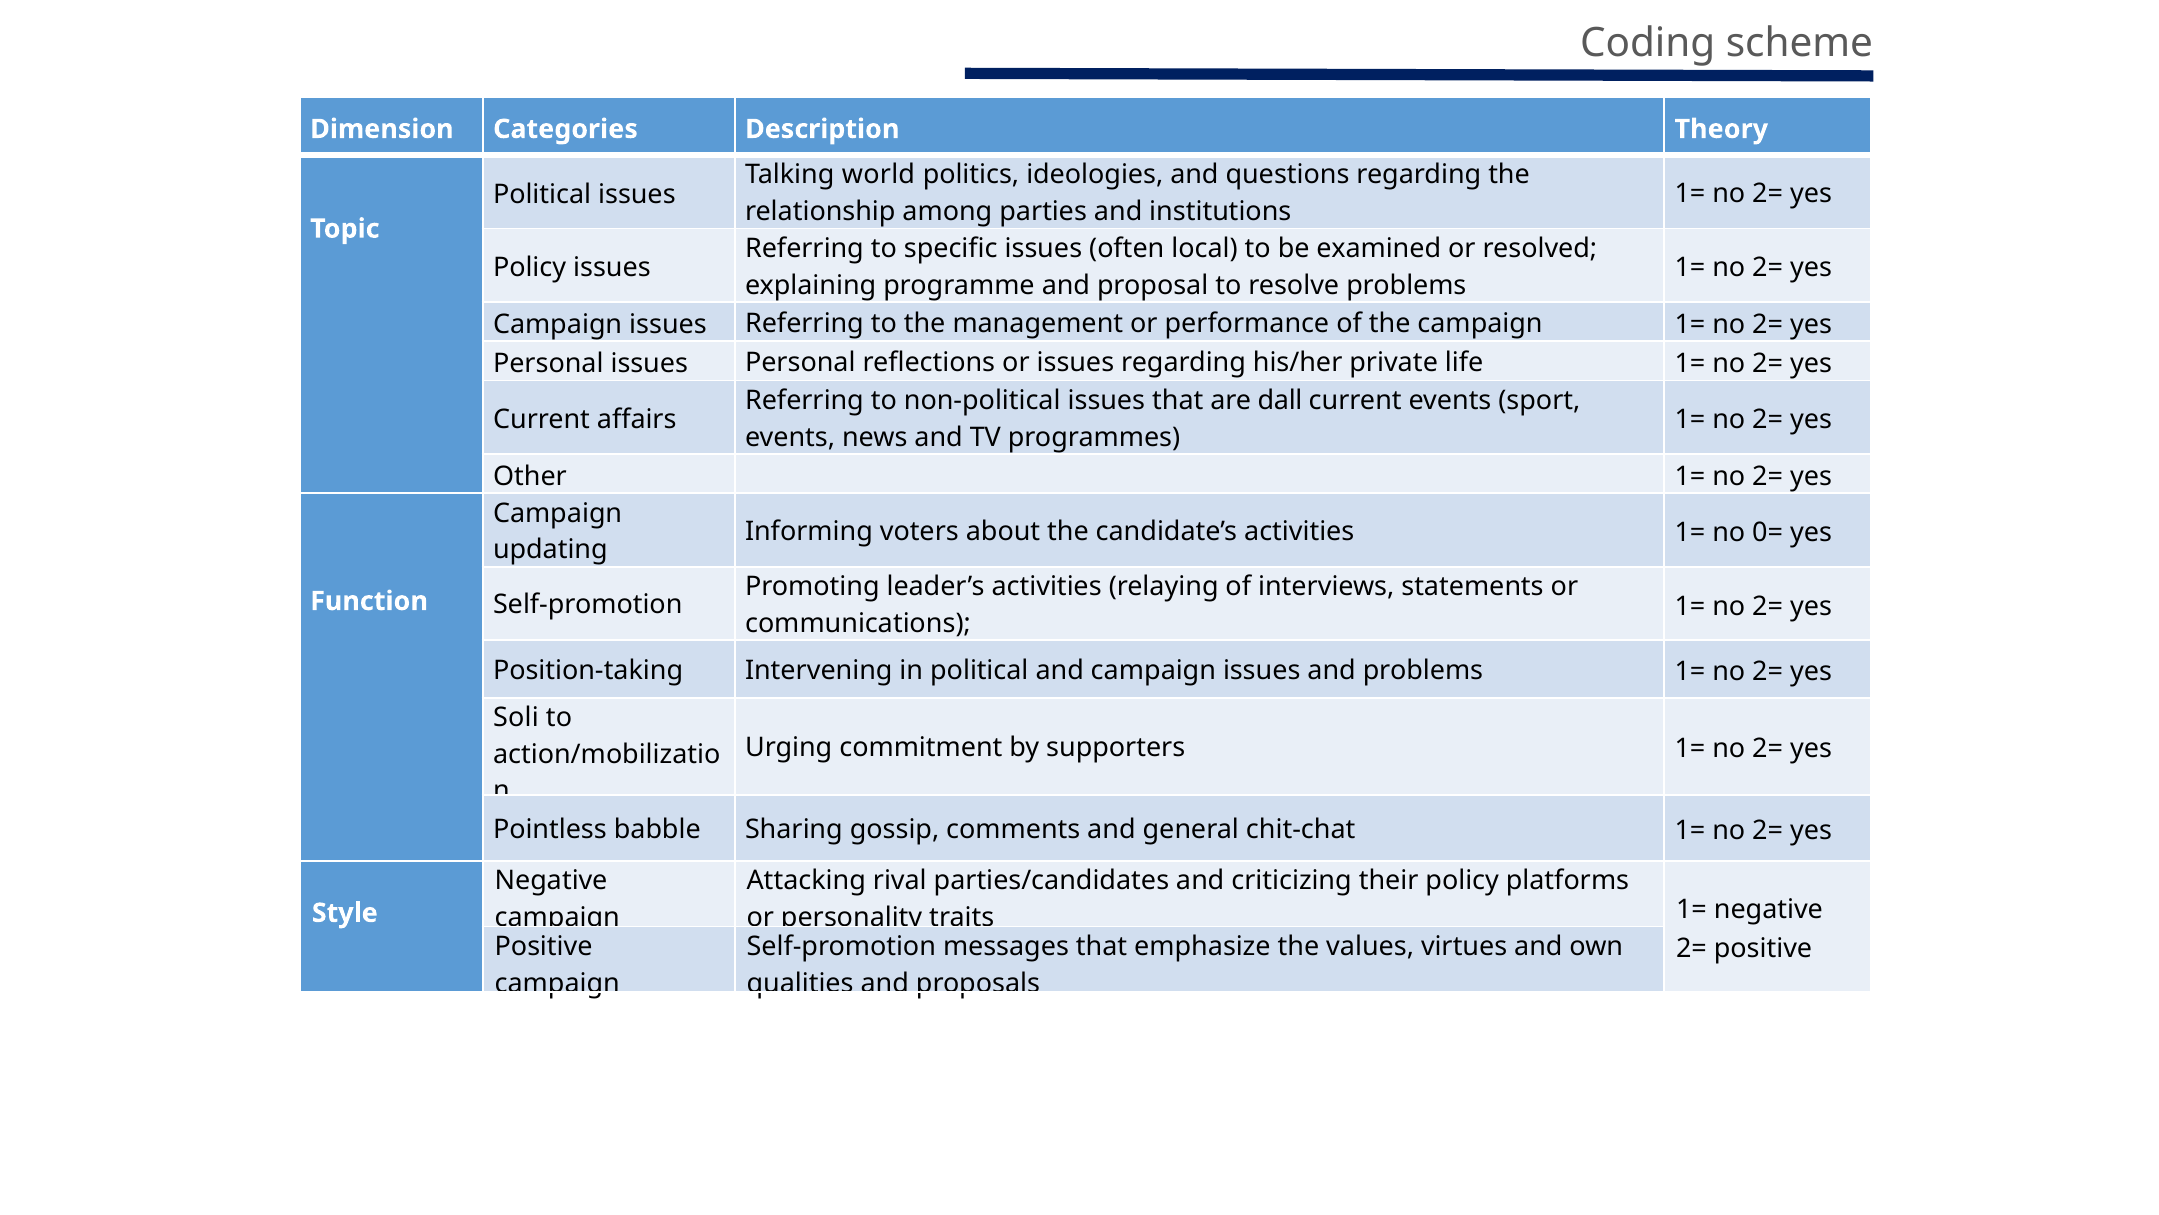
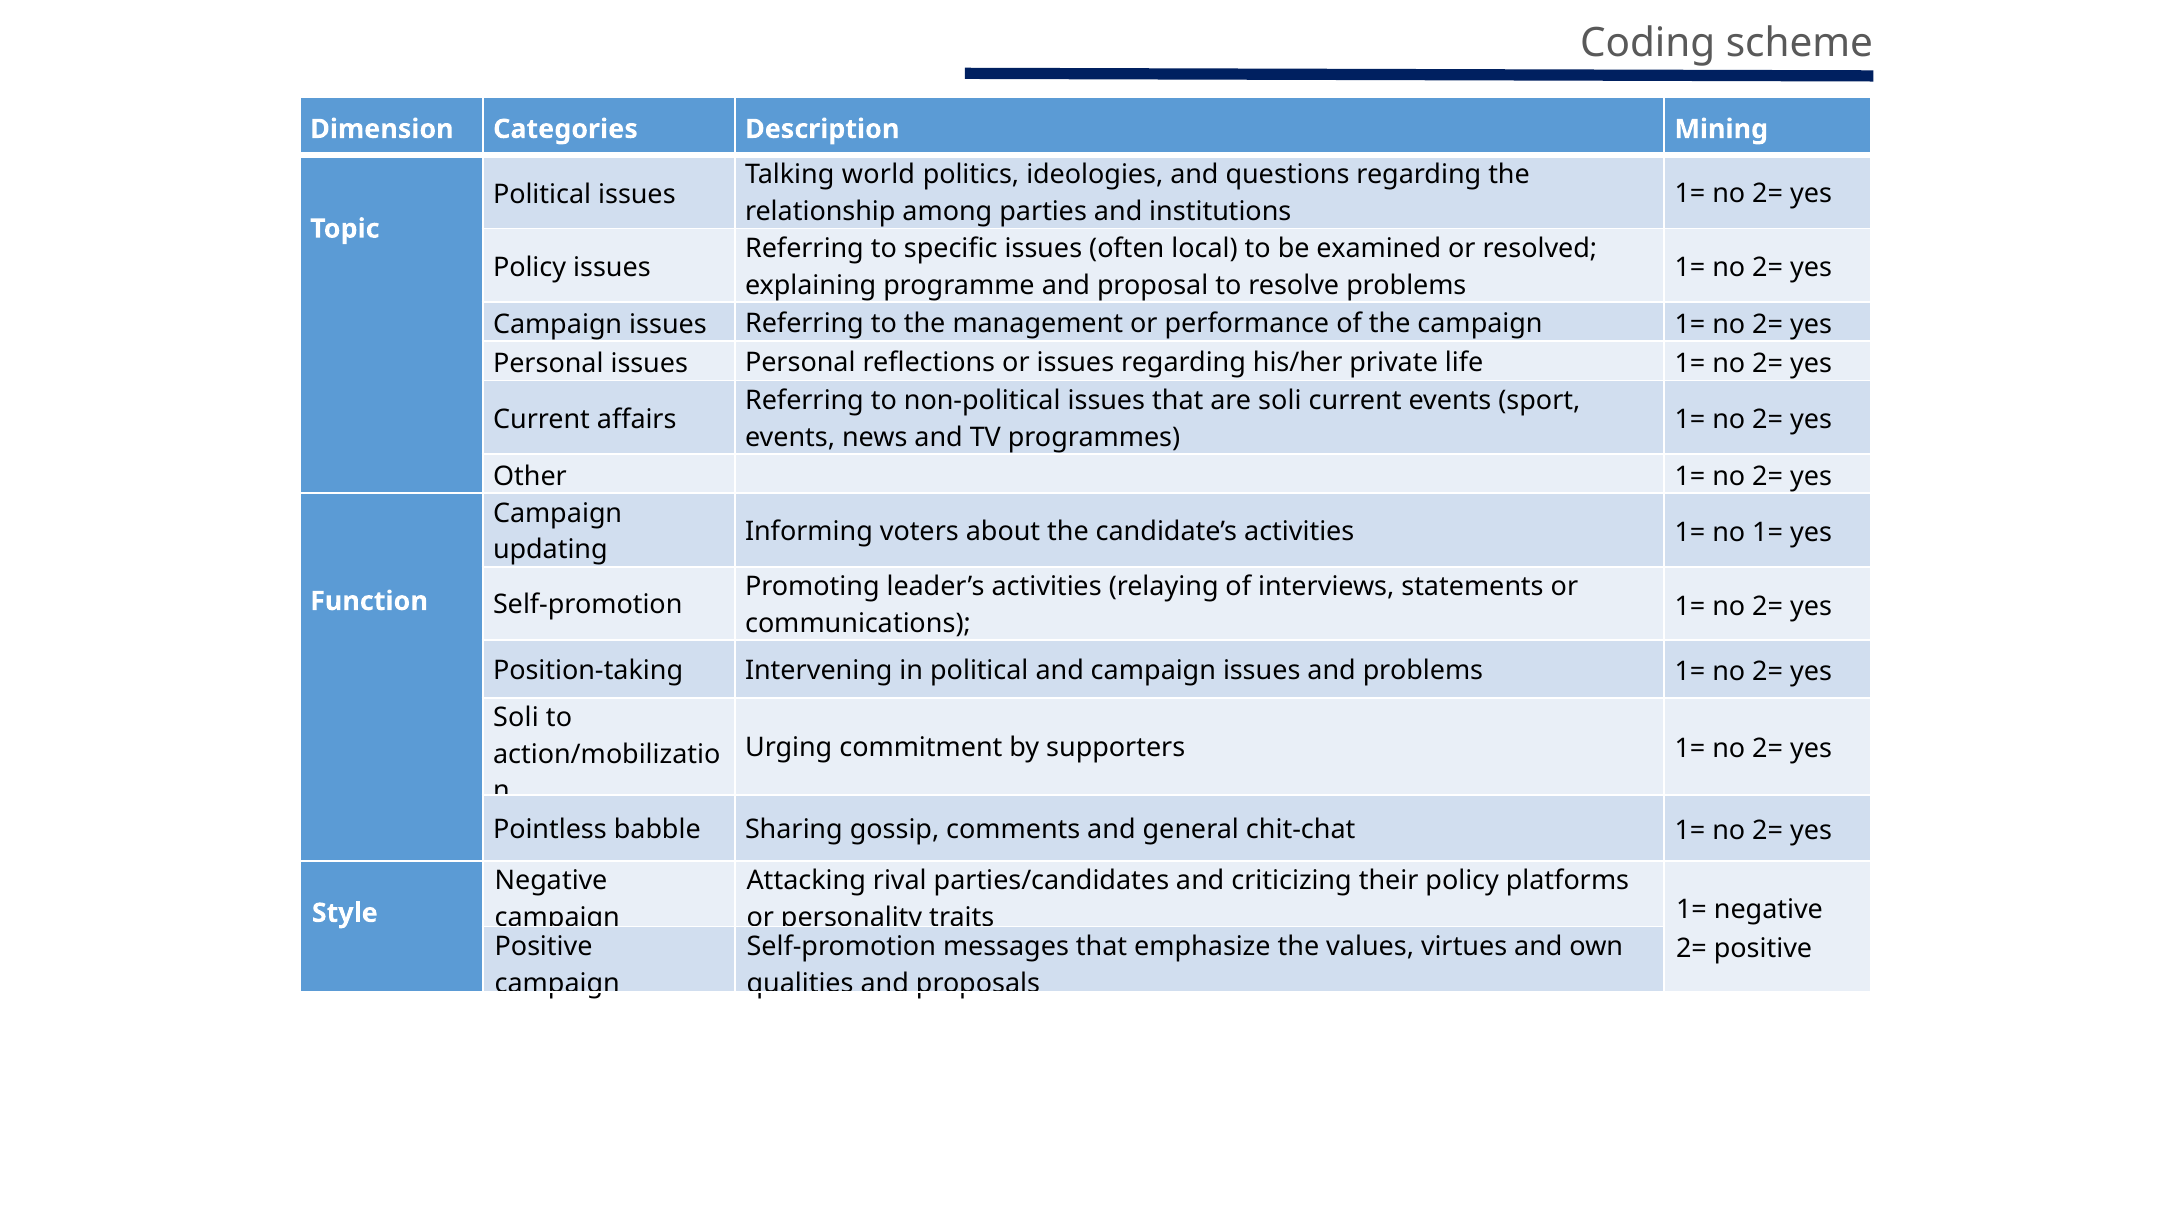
Theory: Theory -> Mining (1721, 129)
are dall: dall -> soli (1280, 400)
no 0=: 0= -> 1= (1768, 533)
